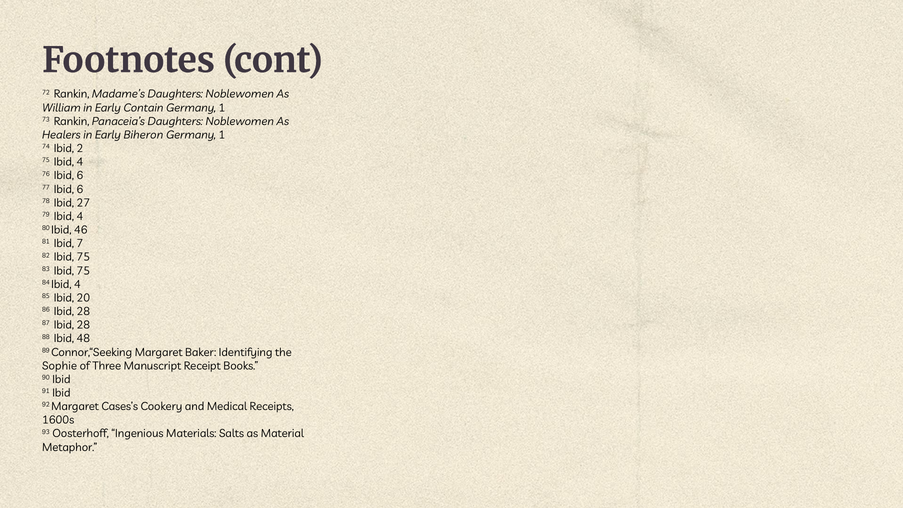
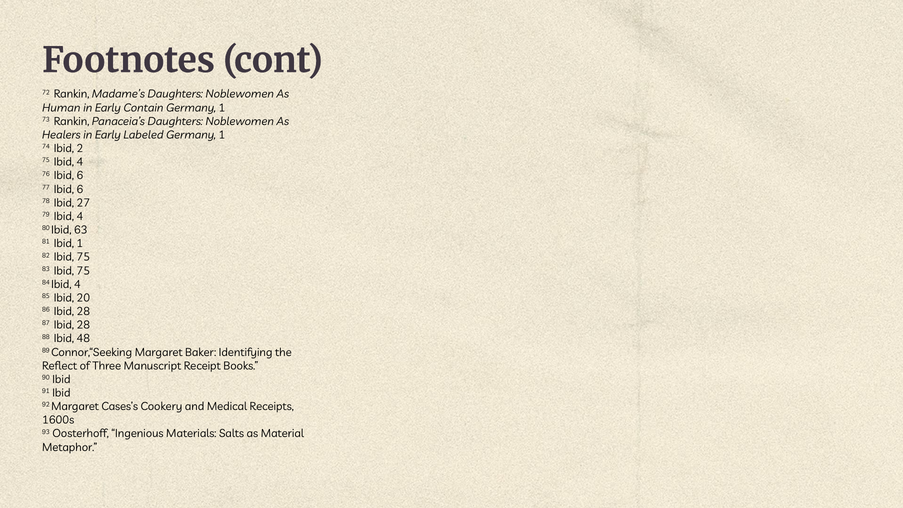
William: William -> Human (61, 108)
Biheron: Biheron -> Labeled (143, 135)
46: 46 -> 63 (81, 230)
Ibid 7: 7 -> 1 (80, 244)
Sophie: Sophie -> Reflect (60, 366)
